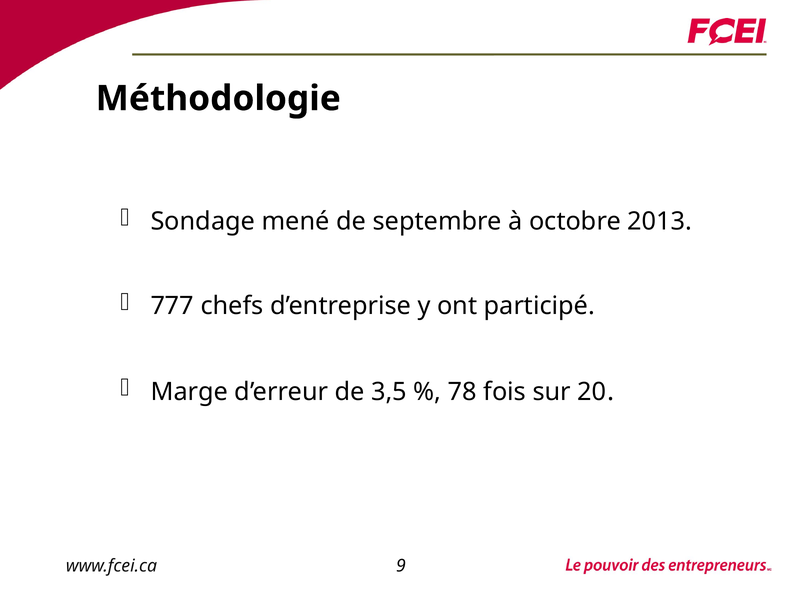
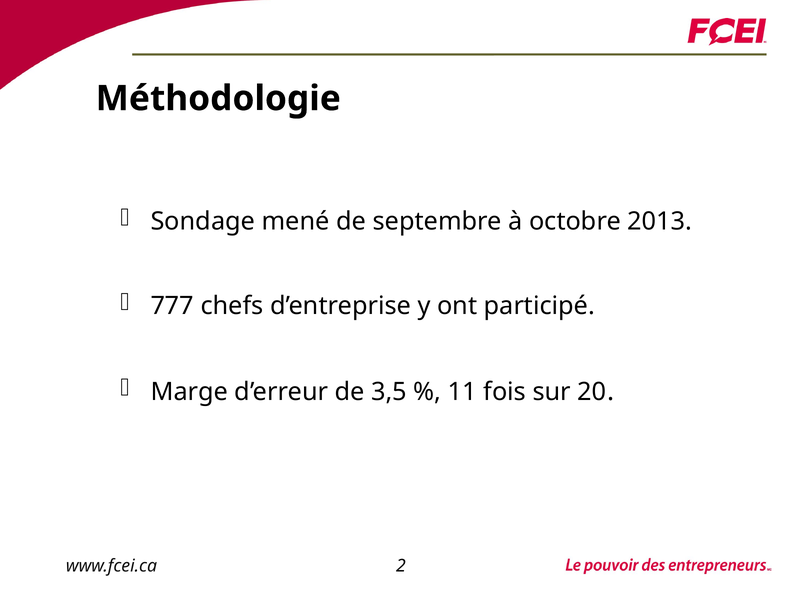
78: 78 -> 11 (462, 392)
9: 9 -> 2 (401, 566)
